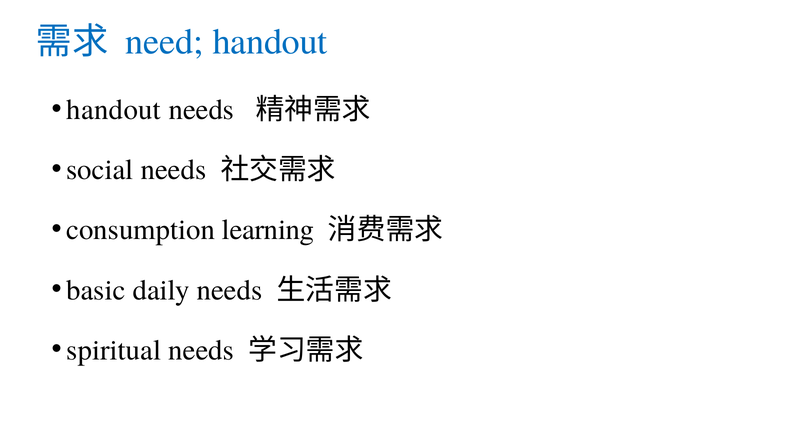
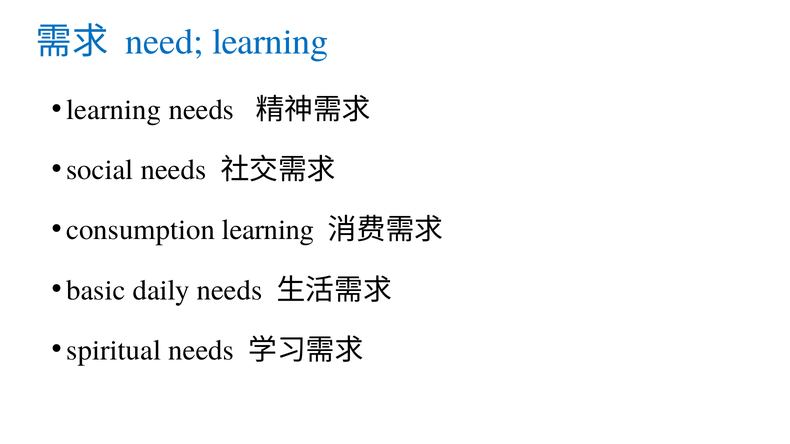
need handout: handout -> learning (270, 42)
handout: handout -> learning (114, 110)
